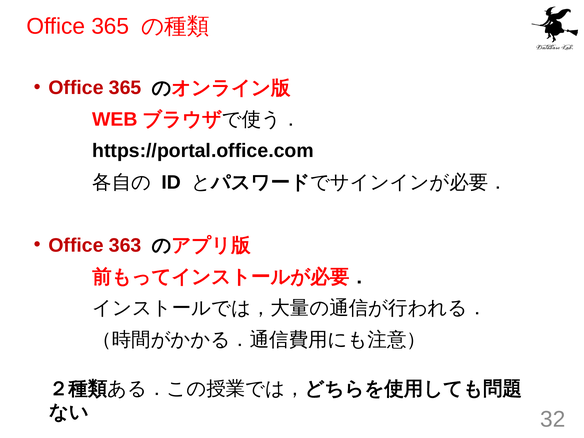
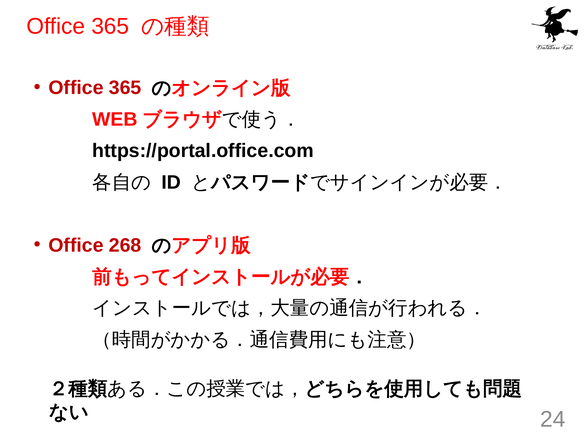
363: 363 -> 268 (125, 245)
32: 32 -> 24 (553, 419)
